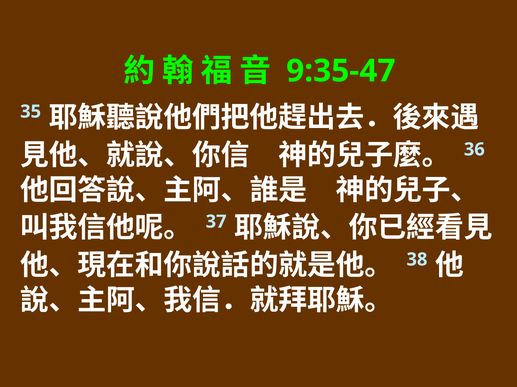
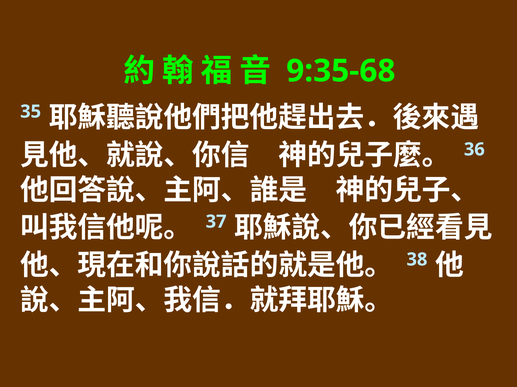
9:35-47: 9:35-47 -> 9:35-68 (341, 71)
